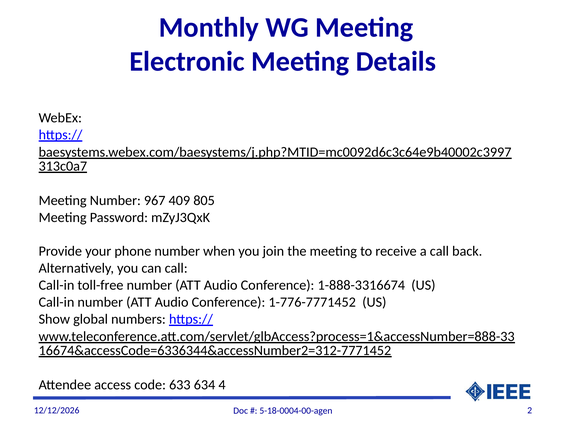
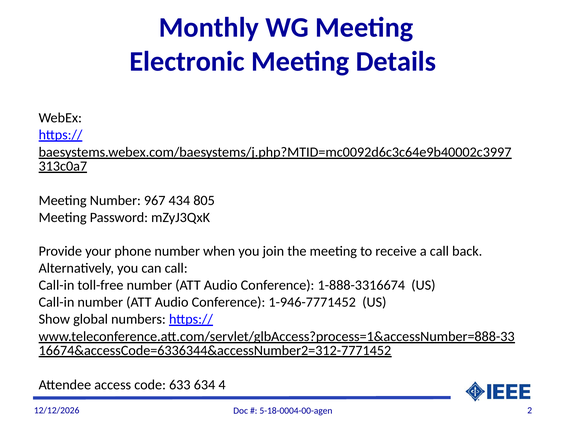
409: 409 -> 434 (179, 201)
1-776-7771452: 1-776-7771452 -> 1-946-7771452 (312, 303)
